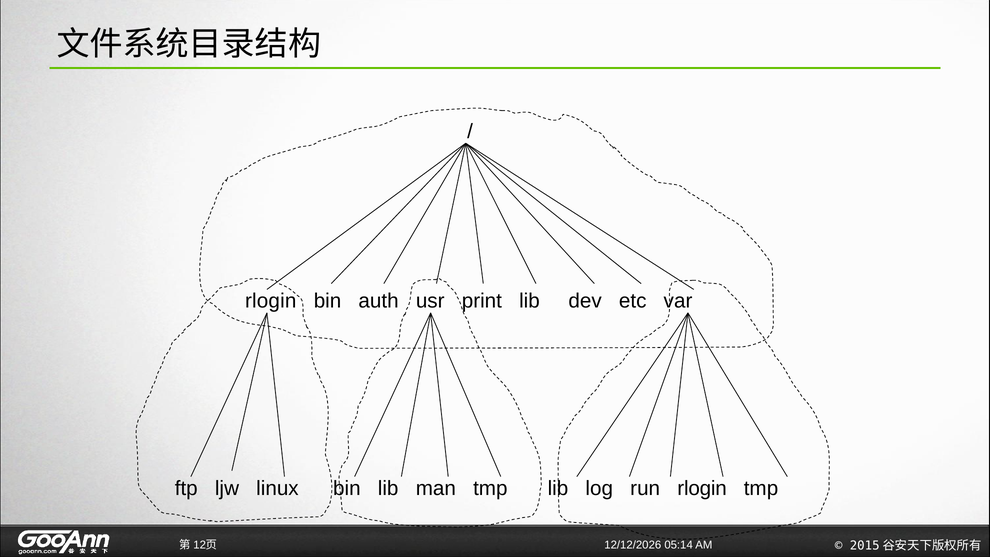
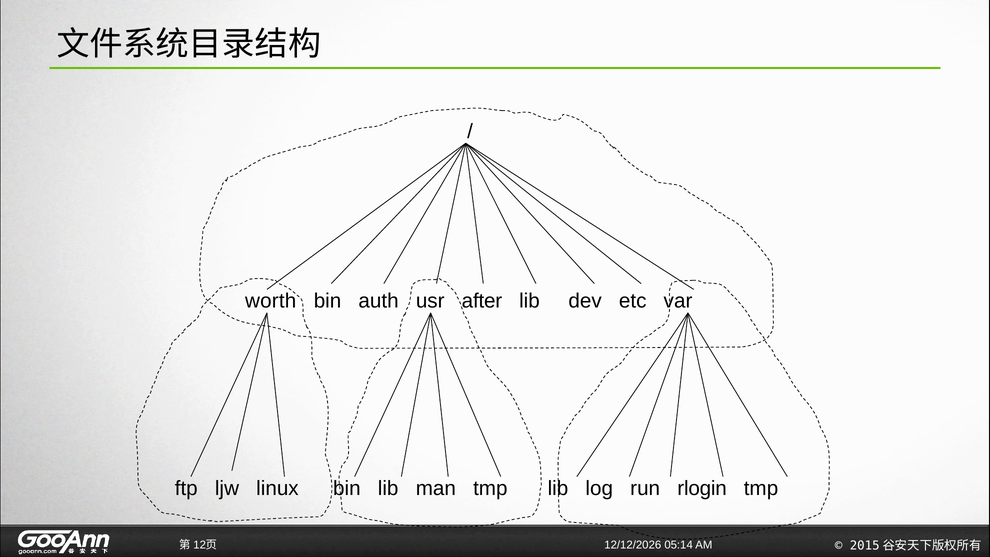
rlogin: rlogin -> worth (271, 301)
print: print -> after (482, 301)
